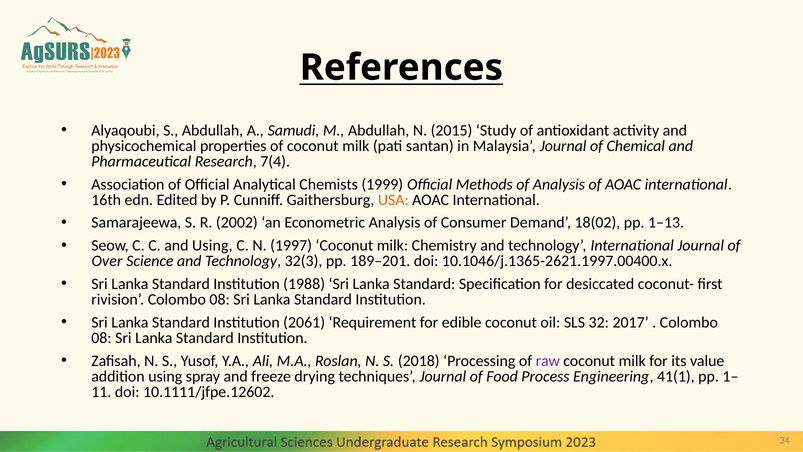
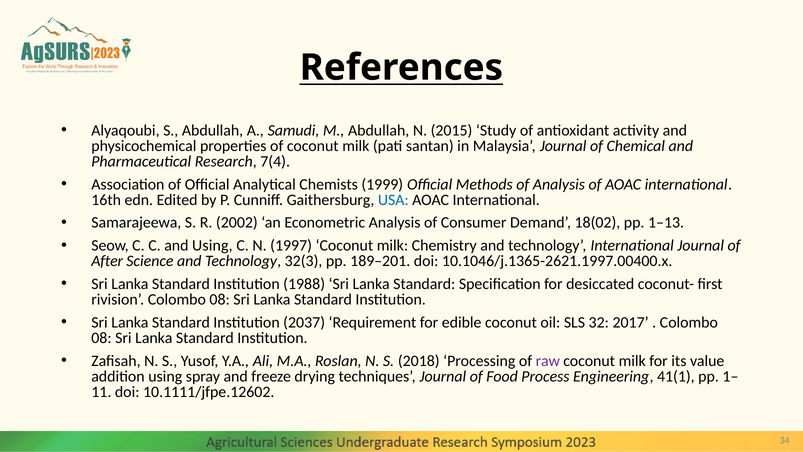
USA colour: orange -> blue (393, 200)
Over: Over -> After (107, 261)
2061: 2061 -> 2037 (304, 322)
